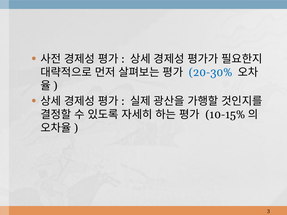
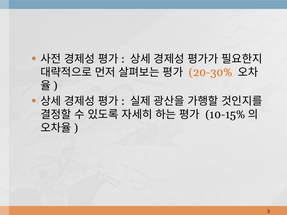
20-30% colour: blue -> orange (211, 72)
